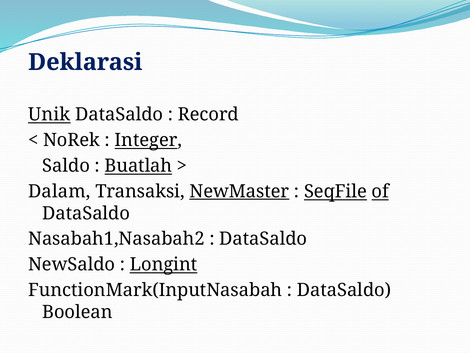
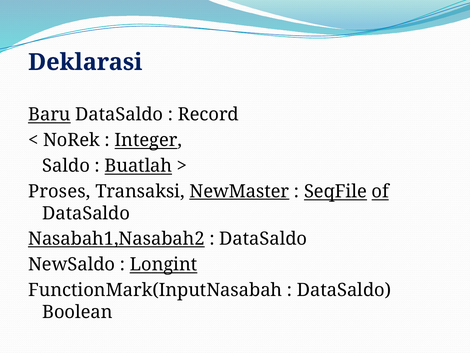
Unik: Unik -> Baru (49, 114)
Dalam: Dalam -> Proses (59, 191)
Nasabah1,Nasabah2 underline: none -> present (116, 239)
